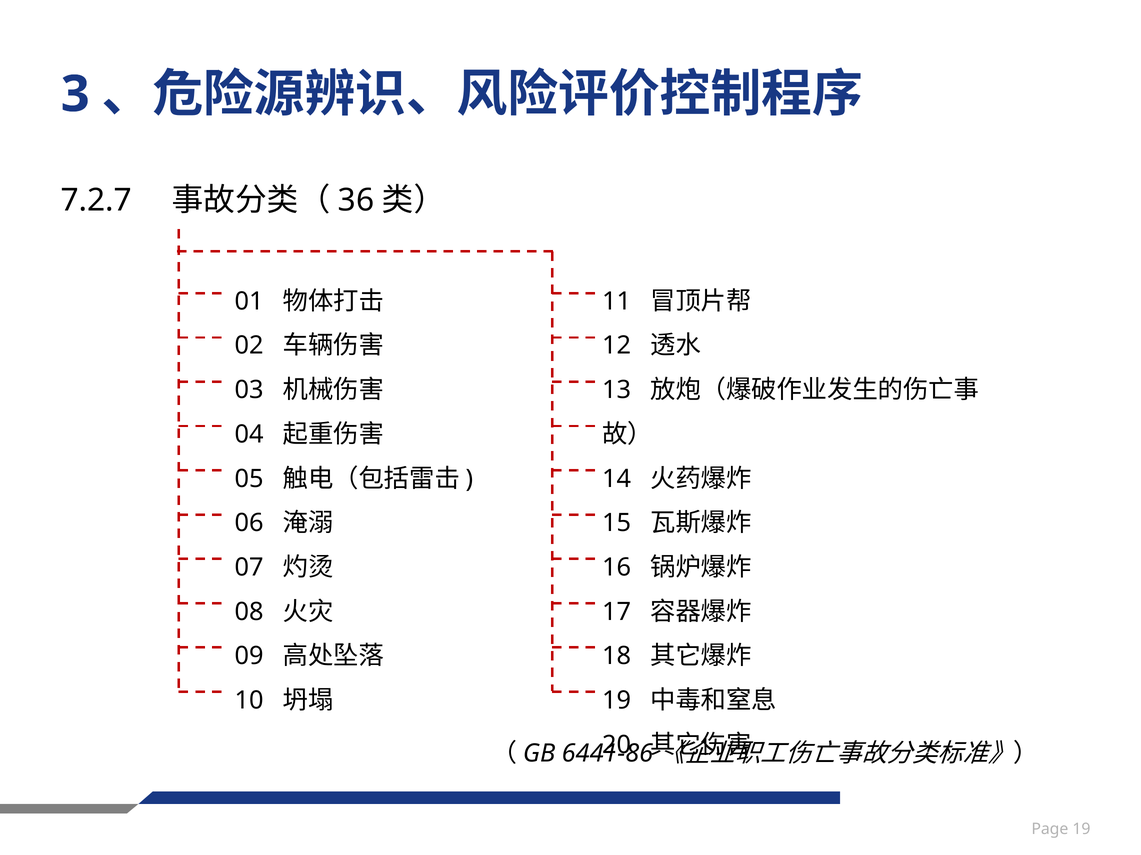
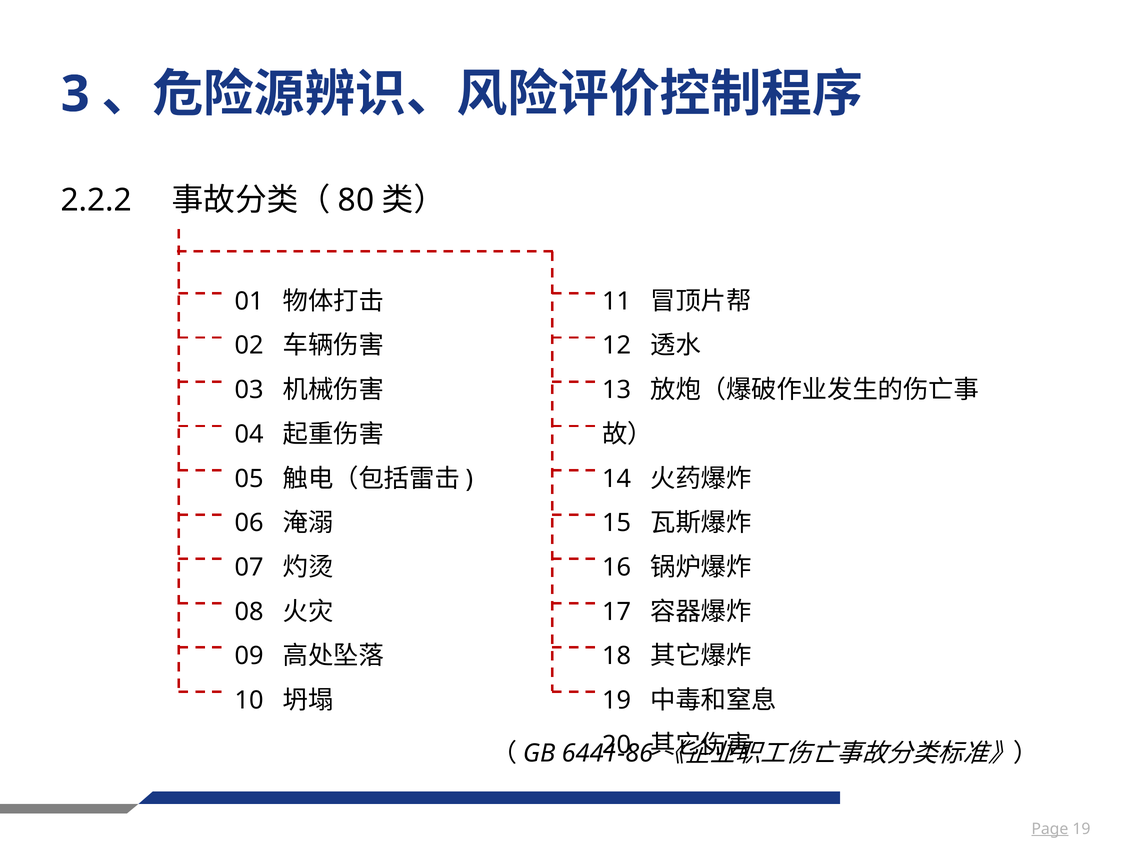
7.2.7: 7.2.7 -> 2.2.2 (96, 201)
36: 36 -> 80 (356, 201)
Page underline: none -> present (1050, 830)
